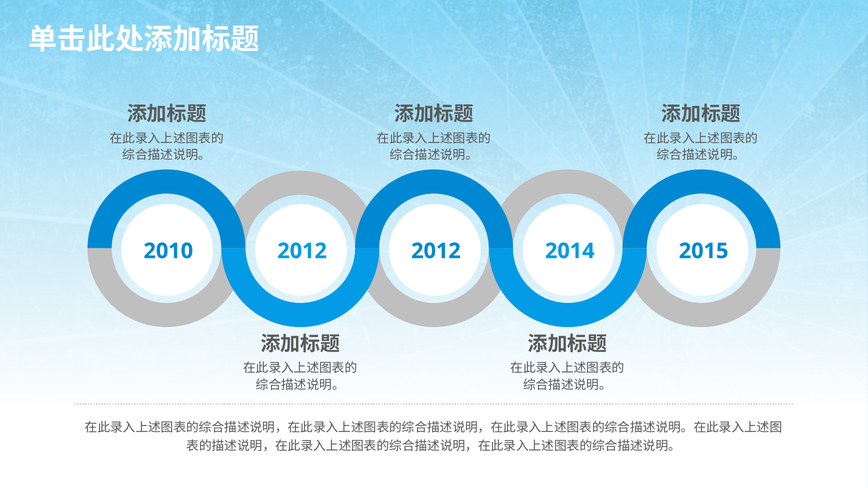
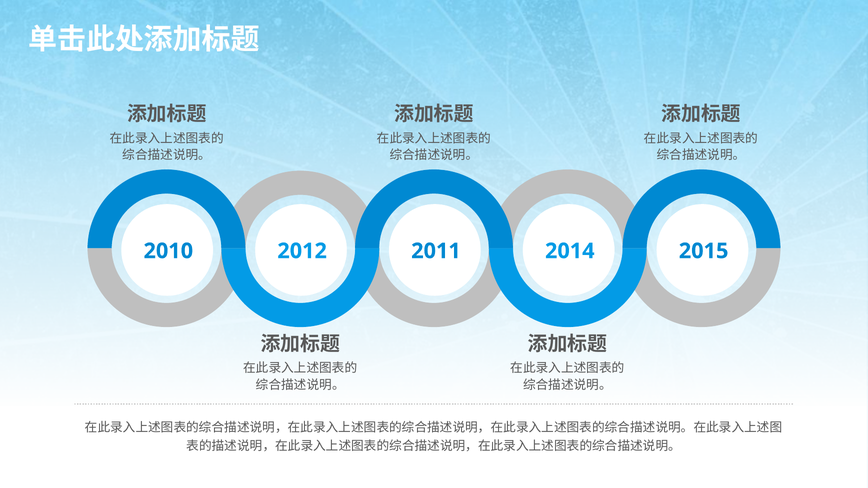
2012: 2012 -> 2011 (436, 251)
